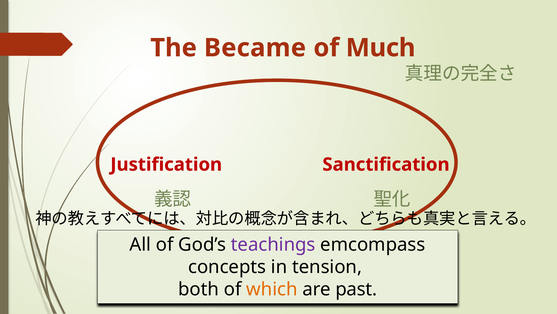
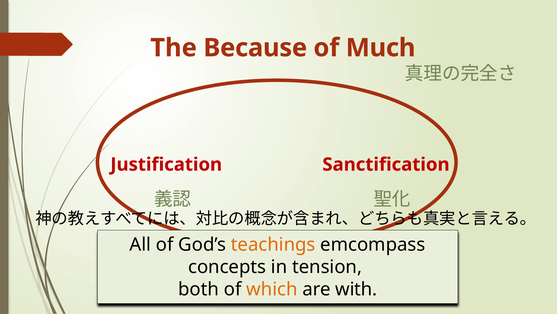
Became: Became -> Because (255, 48)
teachings colour: purple -> orange (273, 244)
past: past -> with (356, 289)
